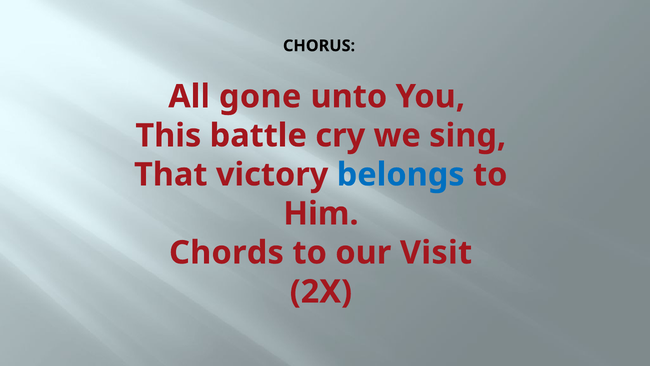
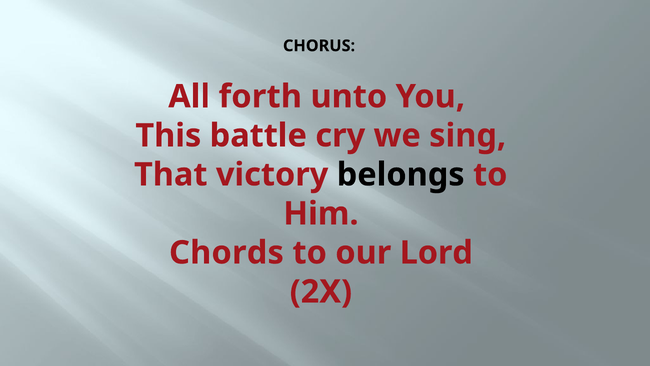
gone: gone -> forth (260, 97)
belongs colour: blue -> black (401, 175)
Visit: Visit -> Lord (436, 253)
